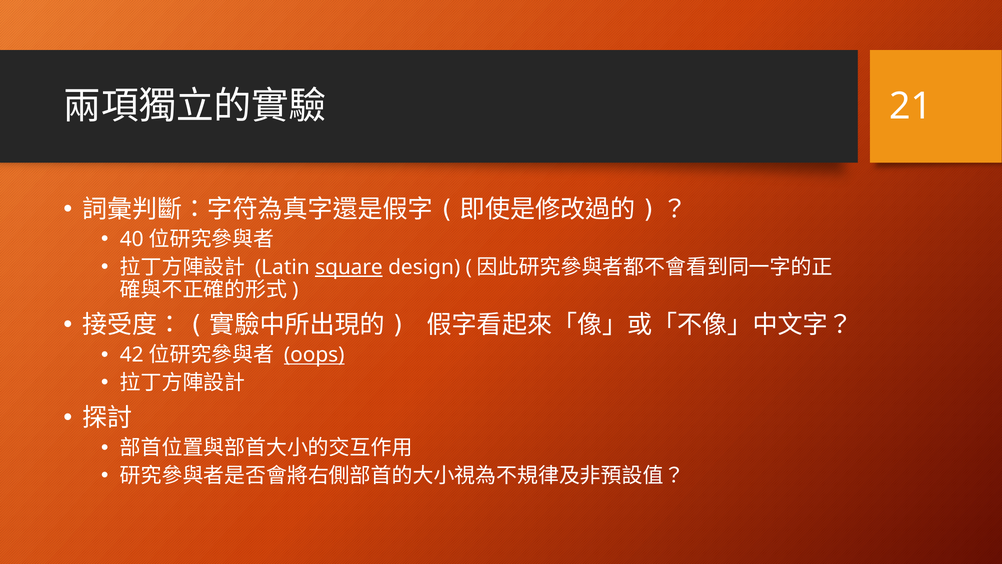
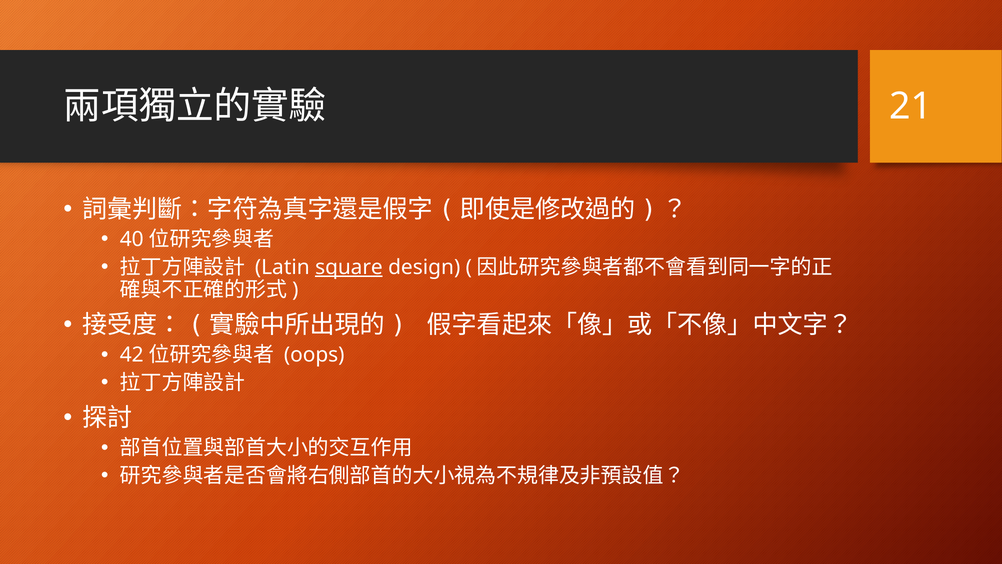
oops underline: present -> none (314, 355)
